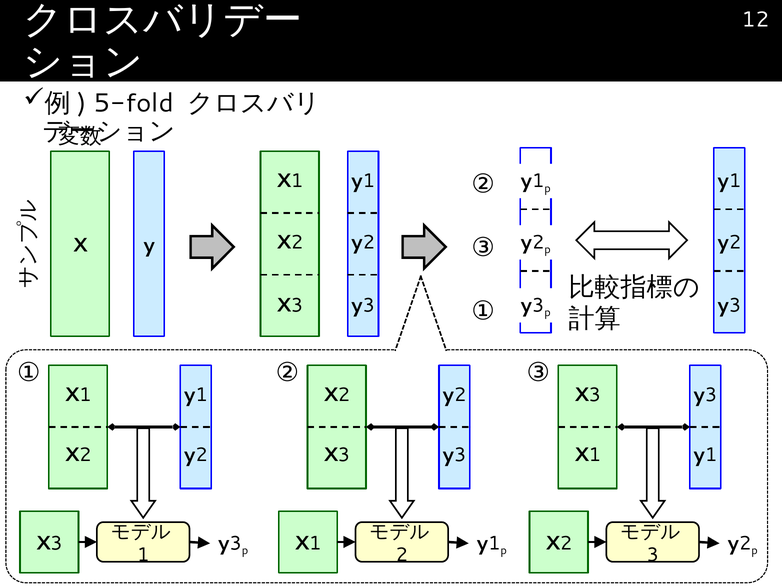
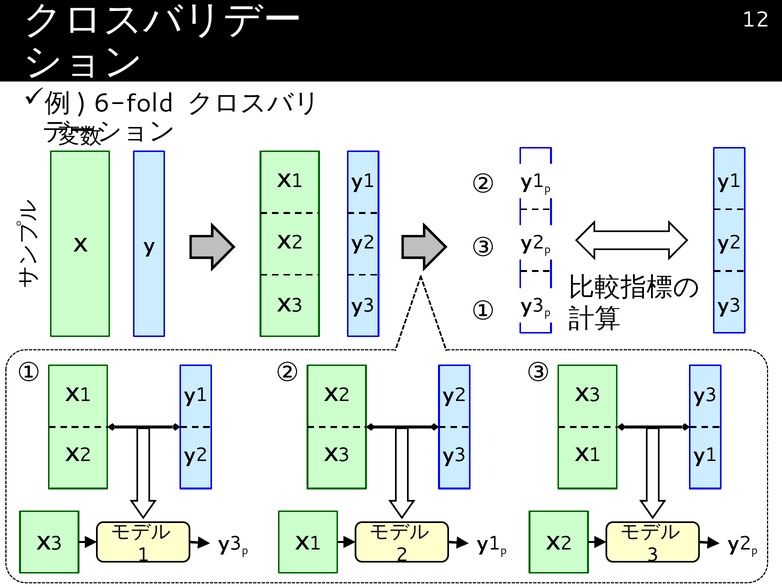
5-fold: 5-fold -> 6-fold (134, 103)
